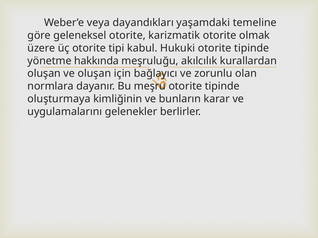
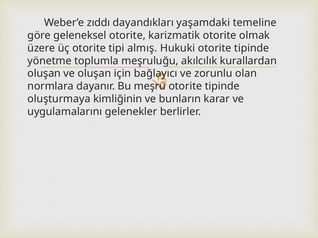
veya: veya -> zıddı (98, 23)
kabul: kabul -> almış (142, 48)
hakkında: hakkında -> toplumla (96, 61)
